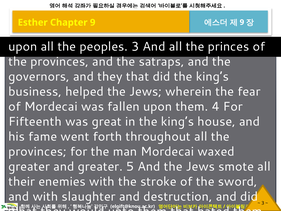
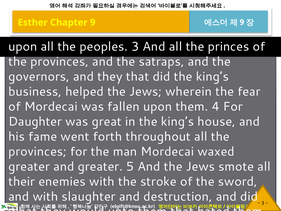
Fifteenth: Fifteenth -> Daughter (35, 121)
